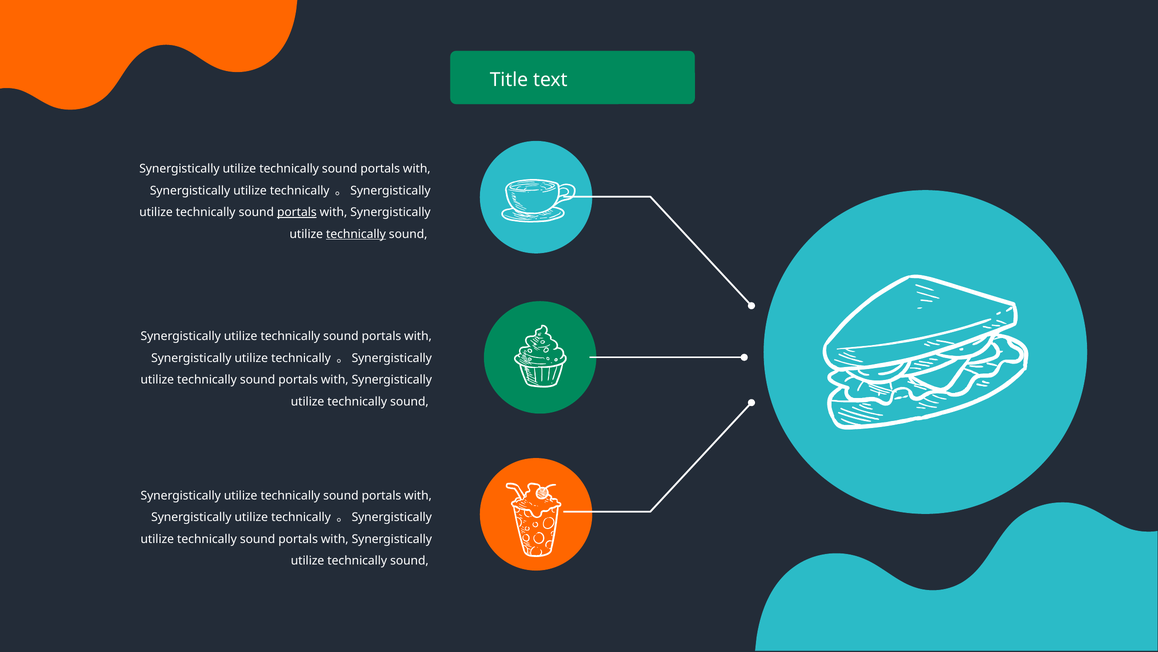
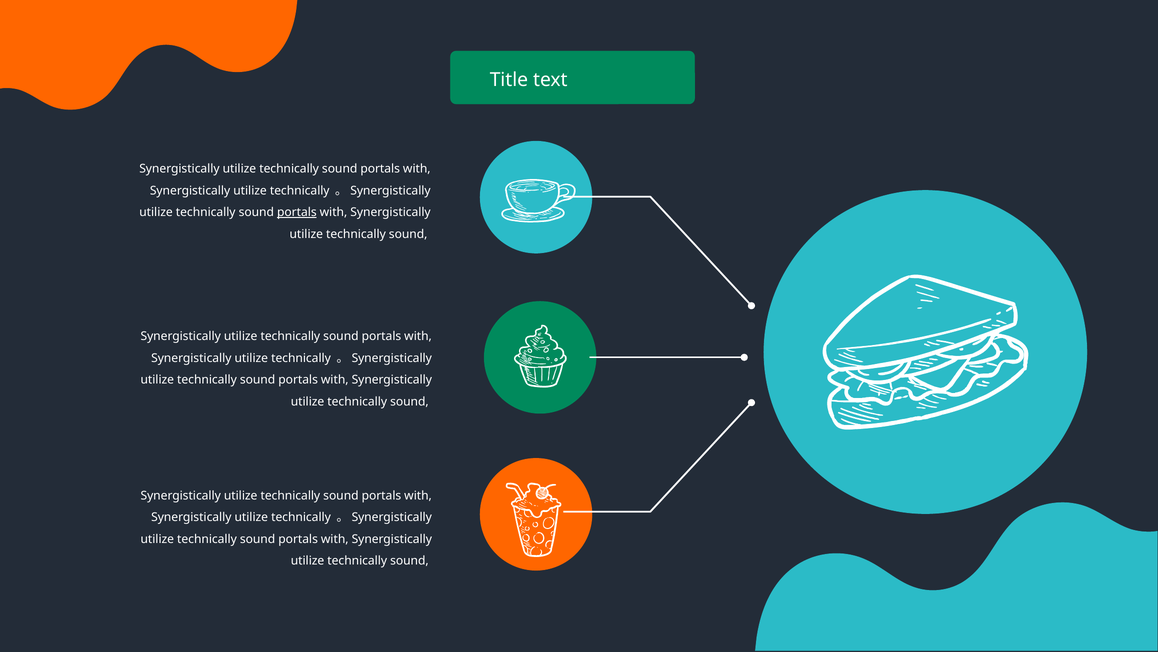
technically underline: present -> none (356, 234)
